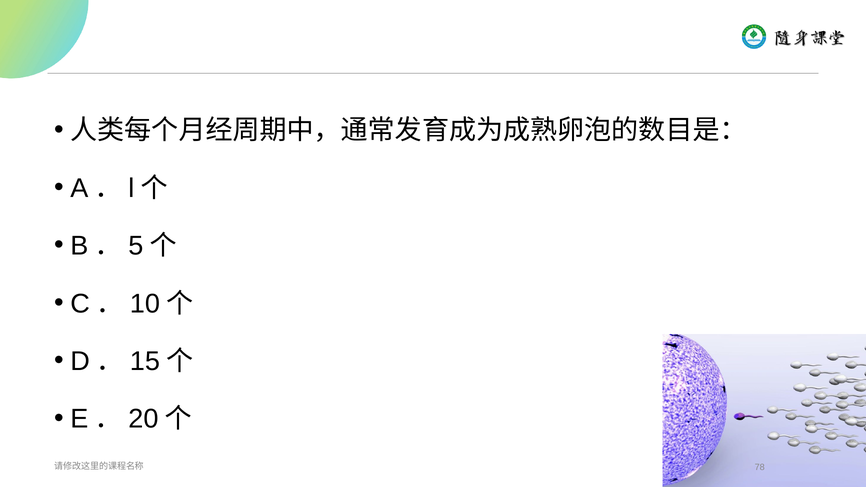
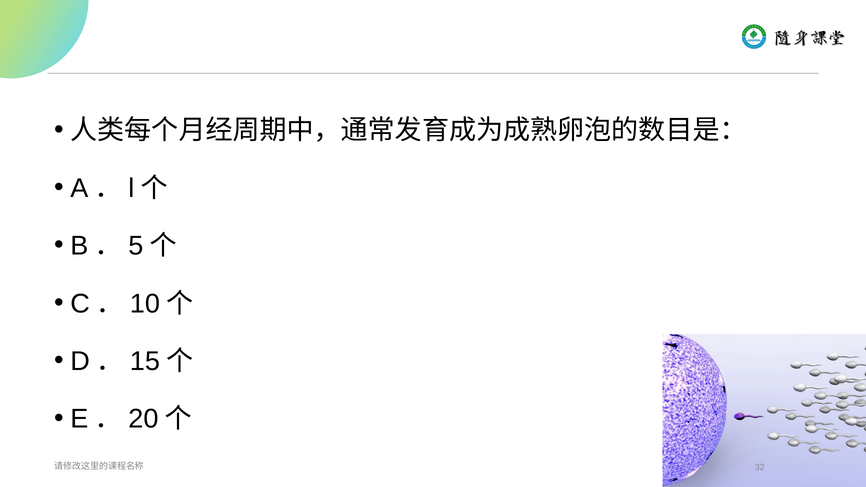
78: 78 -> 32 (760, 468)
